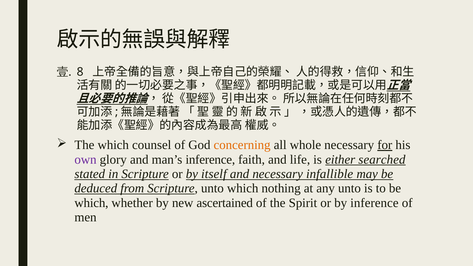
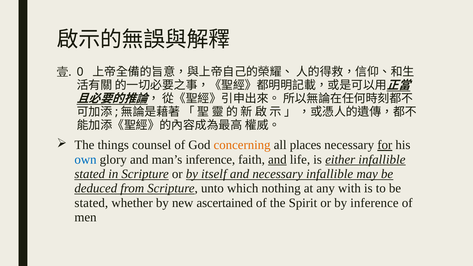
8: 8 -> 0 (80, 72)
The which: which -> things (113, 145)
whole: whole -> places (306, 145)
own colour: purple -> blue (86, 160)
and underline: none -> present (277, 160)
either searched: searched -> infallible (382, 160)
any unto: unto -> with (349, 188)
which: which -> stated (91, 203)
